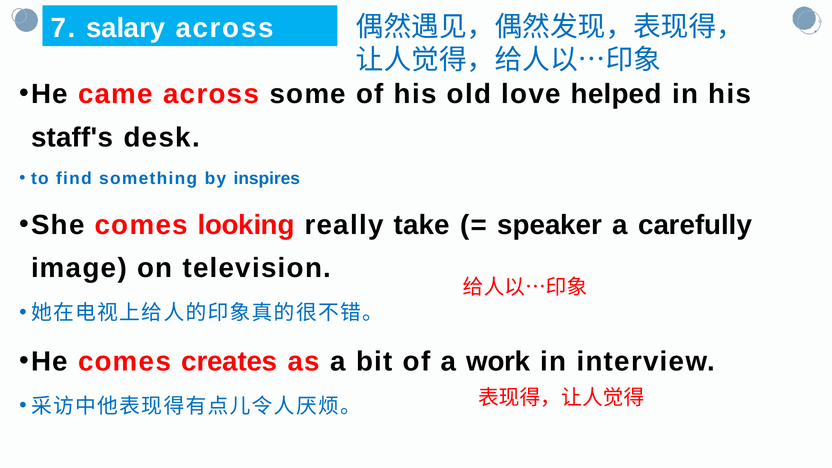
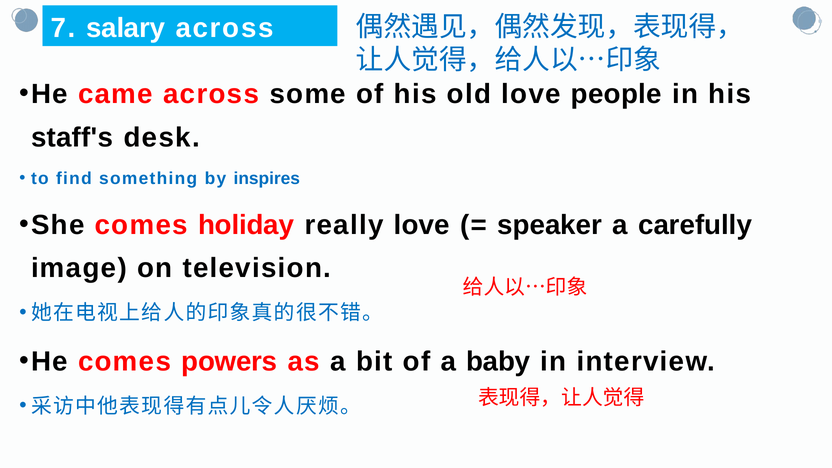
helped: helped -> people (616, 94)
looking: looking -> holiday (246, 225)
really take: take -> love (422, 225)
creates: creates -> powers (229, 361)
work: work -> baby (498, 361)
